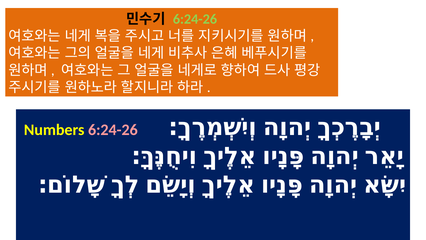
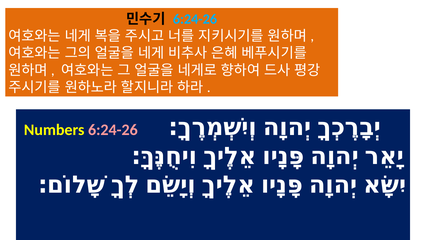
6:24-26 colour: light green -> light blue (195, 19)
